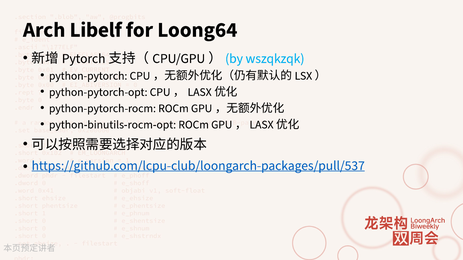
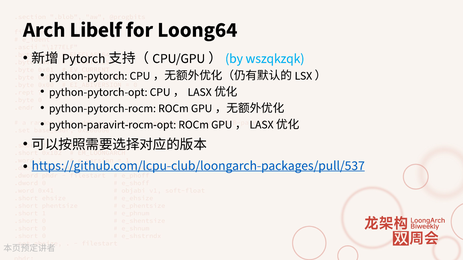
python-binutils-rocm-opt: python-binutils-rocm-opt -> python-paravirt-rocm-opt (113, 125)
